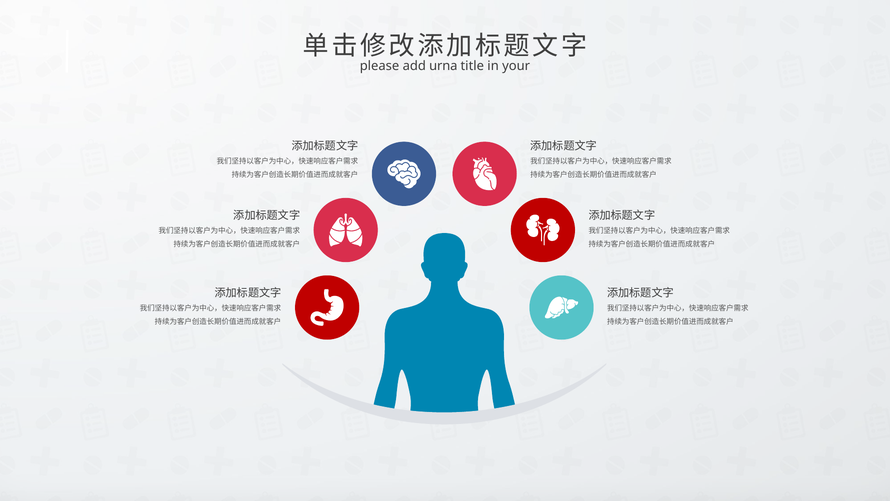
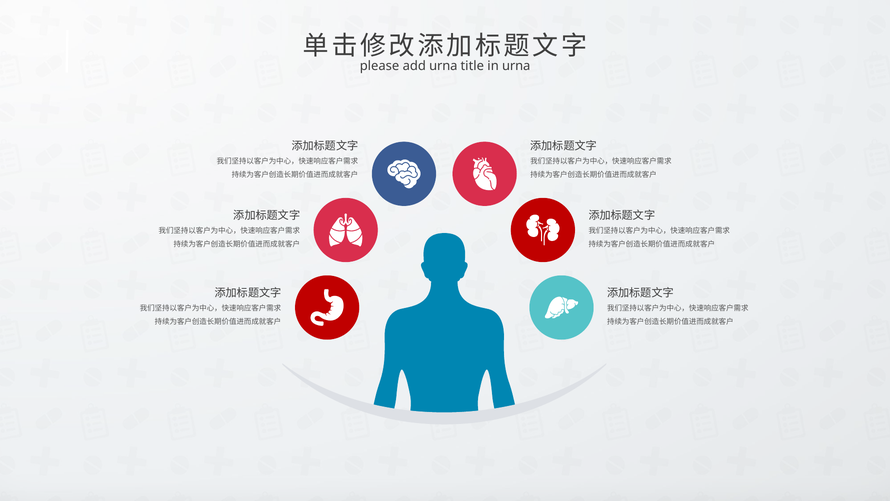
in your: your -> urna (516, 66)
